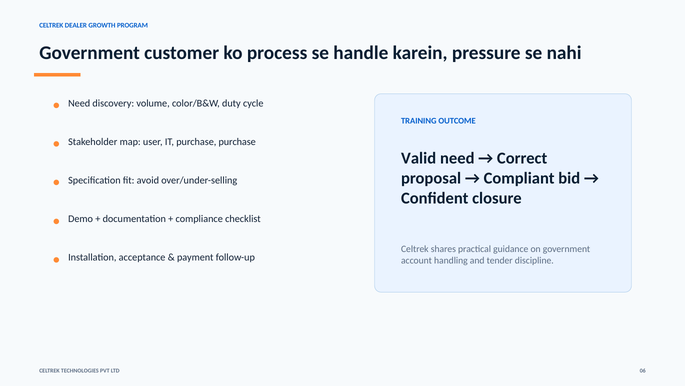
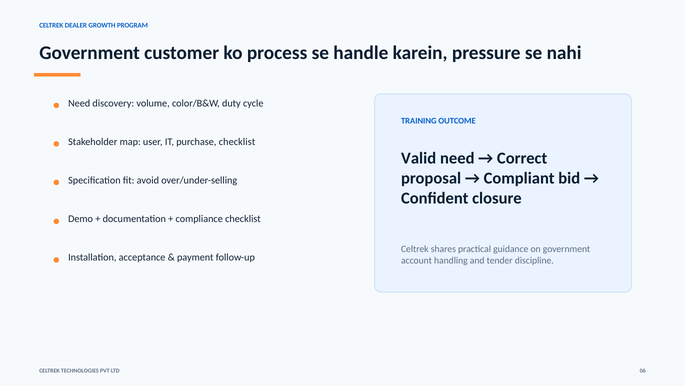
purchase purchase: purchase -> checklist (237, 141)
